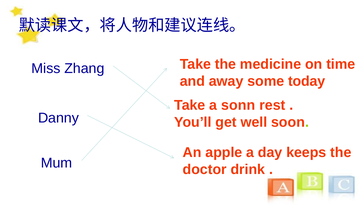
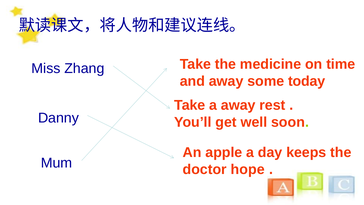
a sonn: sonn -> away (238, 105)
drink: drink -> hope (248, 169)
